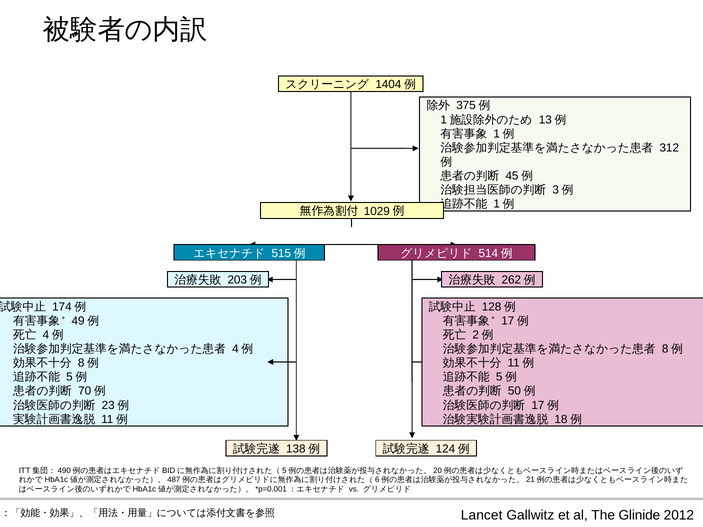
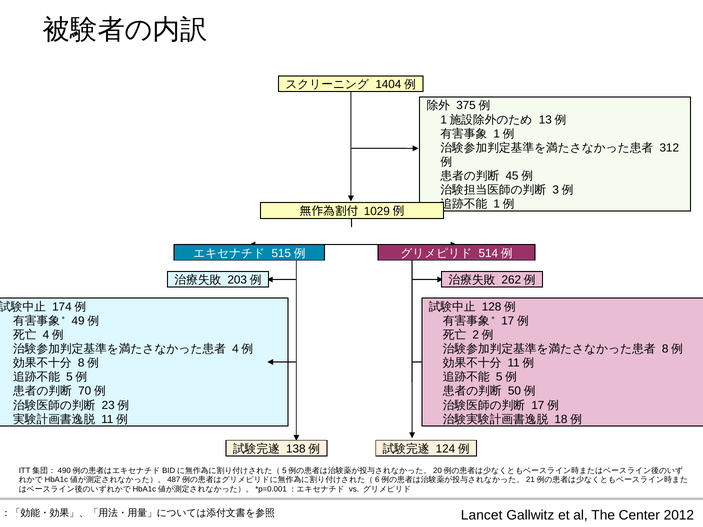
Glinide: Glinide -> Center (639, 515)
